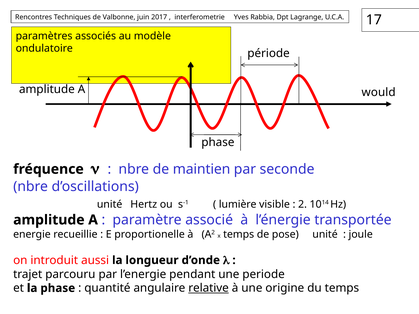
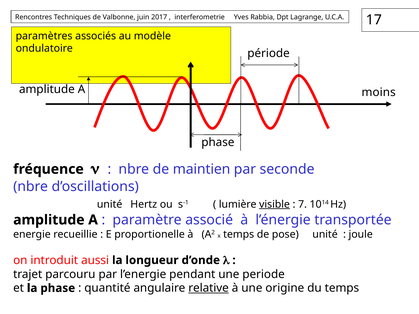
would: would -> moins (379, 92)
visible underline: none -> present (275, 204)
2: 2 -> 7 (303, 204)
